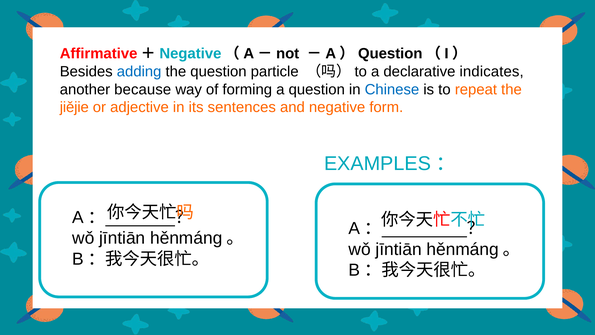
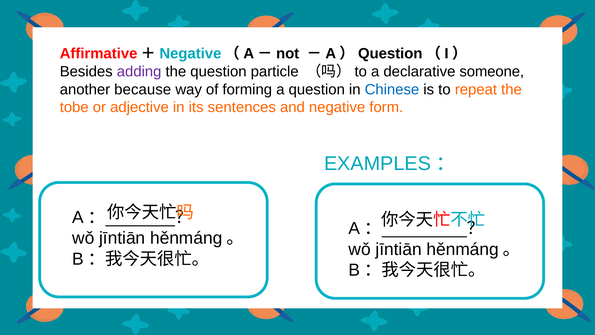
adding colour: blue -> purple (139, 72)
indicates: indicates -> someone (492, 72)
jiějie: jiějie -> tobe (74, 107)
